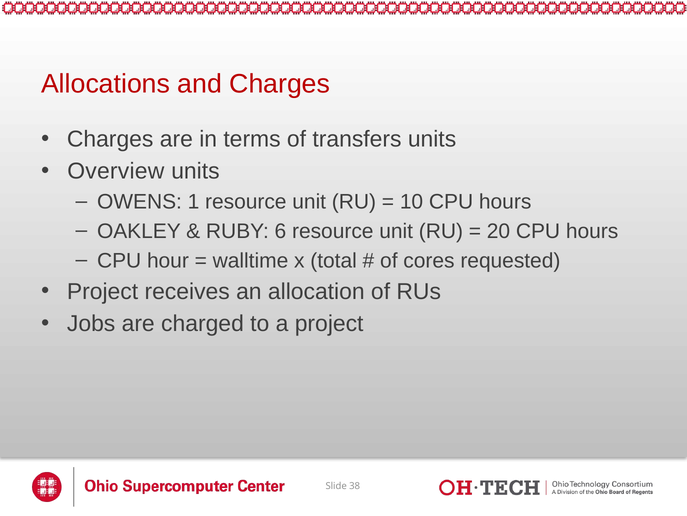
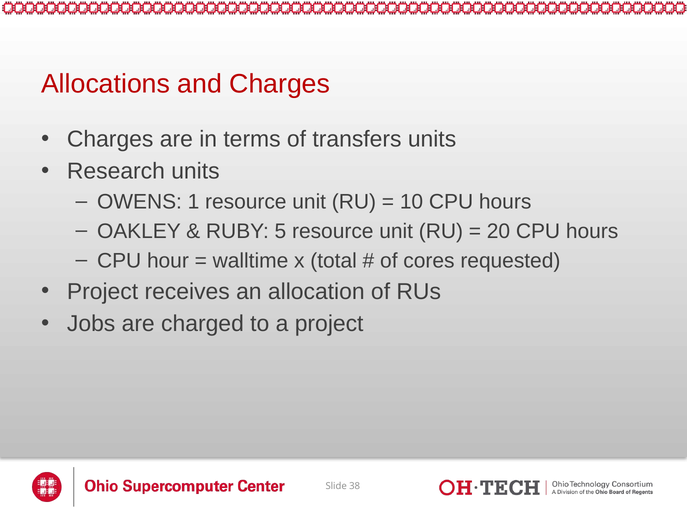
Overview: Overview -> Research (116, 171)
6: 6 -> 5 (280, 231)
